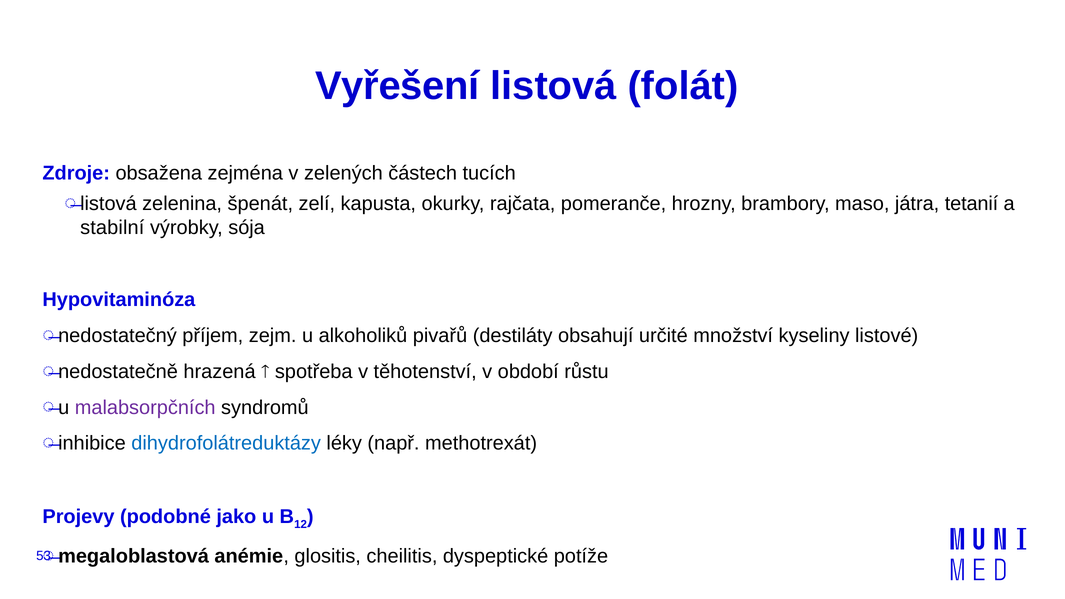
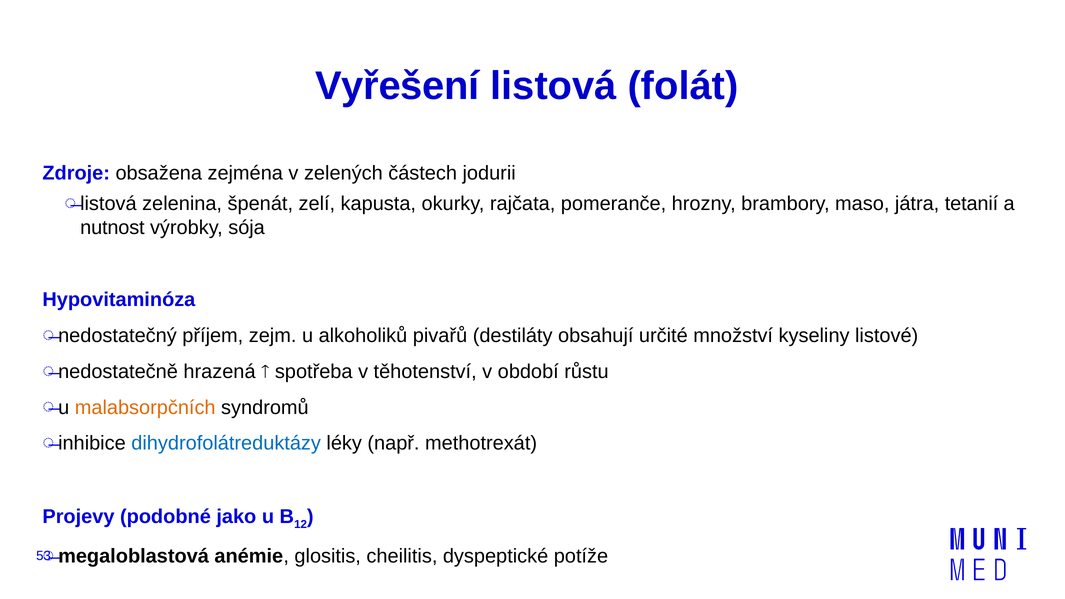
tucích: tucích -> jodurii (489, 173)
stabilní: stabilní -> nutnost (112, 228)
malabsorpčních colour: purple -> orange (145, 407)
